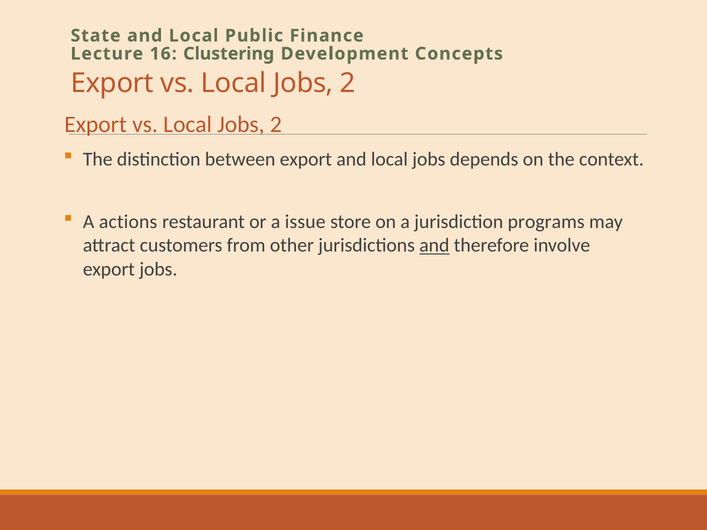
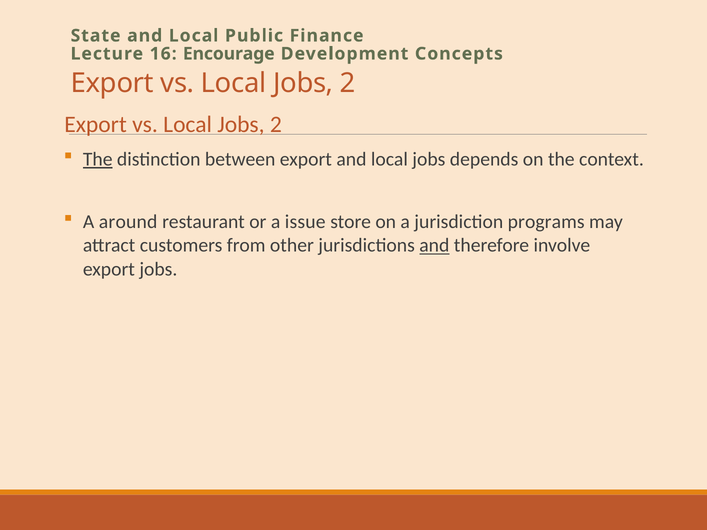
Clustering: Clustering -> Encourage (229, 54)
The underline: none -> present (98, 159)
actions: actions -> around (128, 222)
